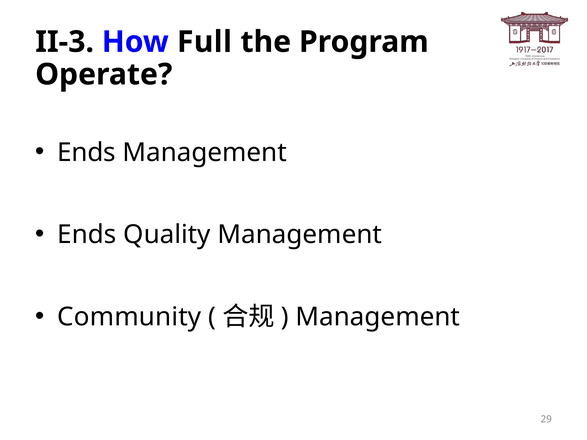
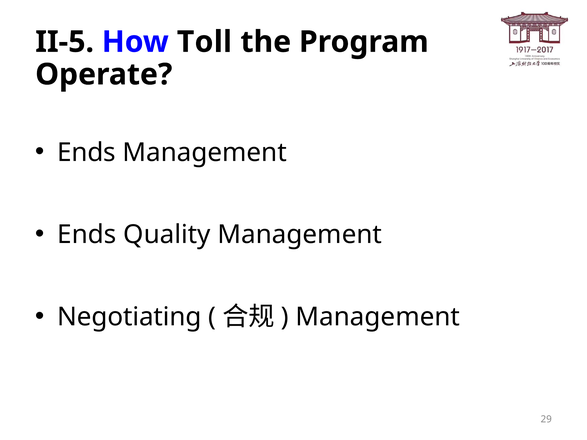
II-3: II-3 -> II-5 (65, 42)
Full: Full -> Toll (204, 42)
Community: Community -> Negotiating (129, 317)
